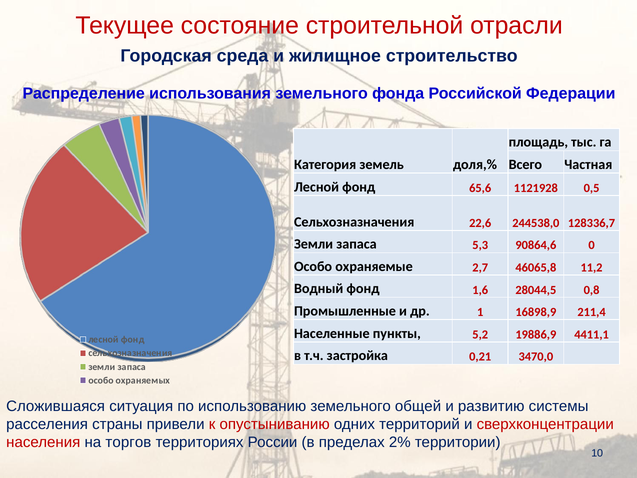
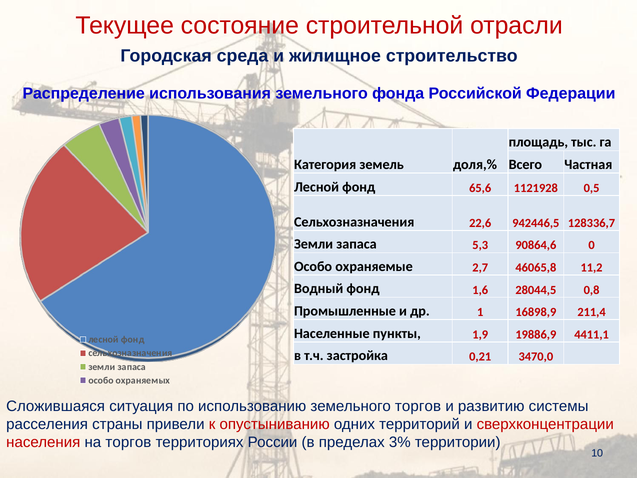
244538,0: 244538,0 -> 942446,5 (536, 223)
5,2: 5,2 -> 1,9 (480, 334)
земельного общей: общей -> торгов (418, 406)
2%: 2% -> 3% (400, 442)
